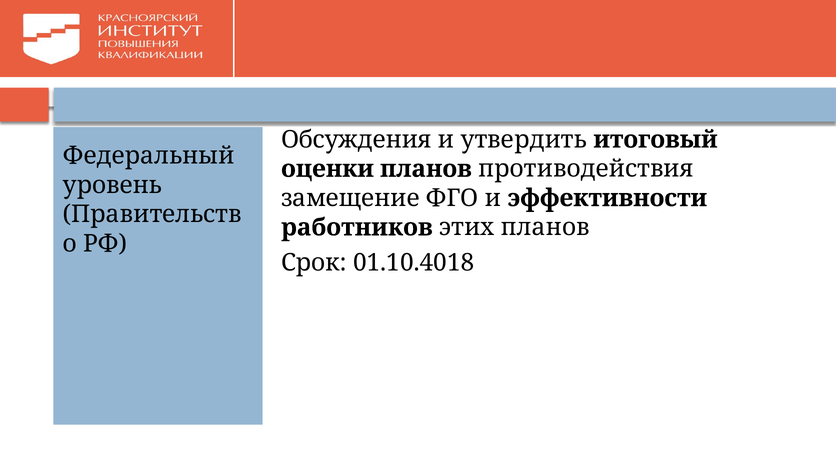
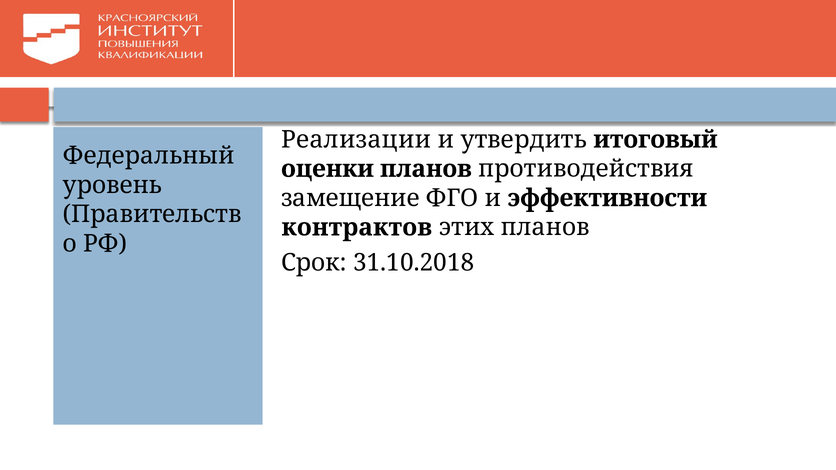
Обсуждения: Обсуждения -> Реализации (356, 140)
работников: работников -> контрактов (357, 227)
01.10.4018: 01.10.4018 -> 31.10.2018 (414, 263)
